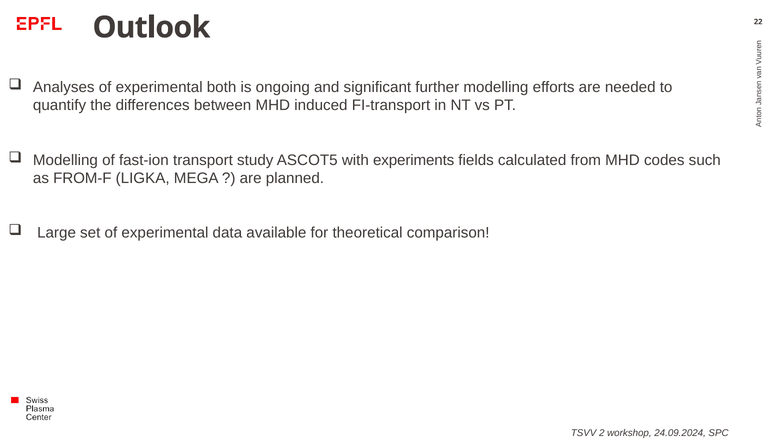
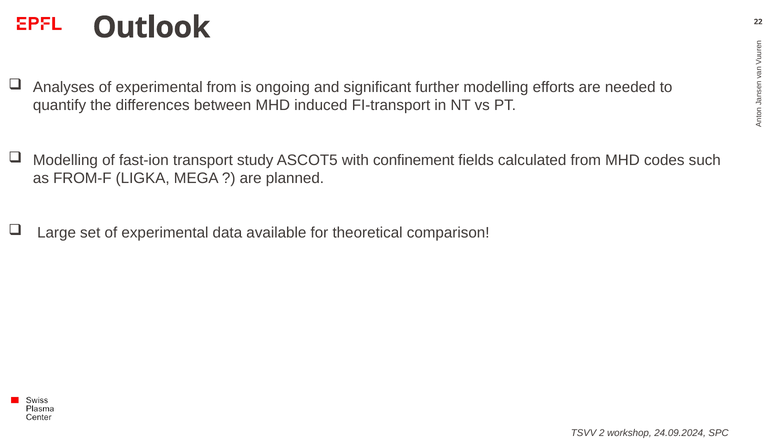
experimental both: both -> from (222, 87)
experiments: experiments -> confinement (414, 160)
